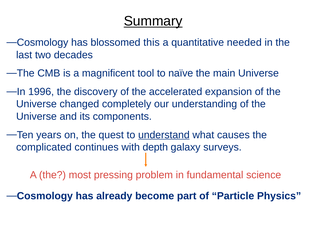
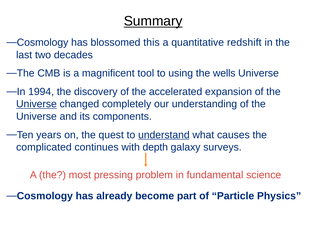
needed: needed -> redshift (244, 43)
naïve: naïve -> using (181, 73)
main: main -> wells (224, 73)
1996: 1996 -> 1994 (41, 92)
Universe underline: none -> present (36, 104)
